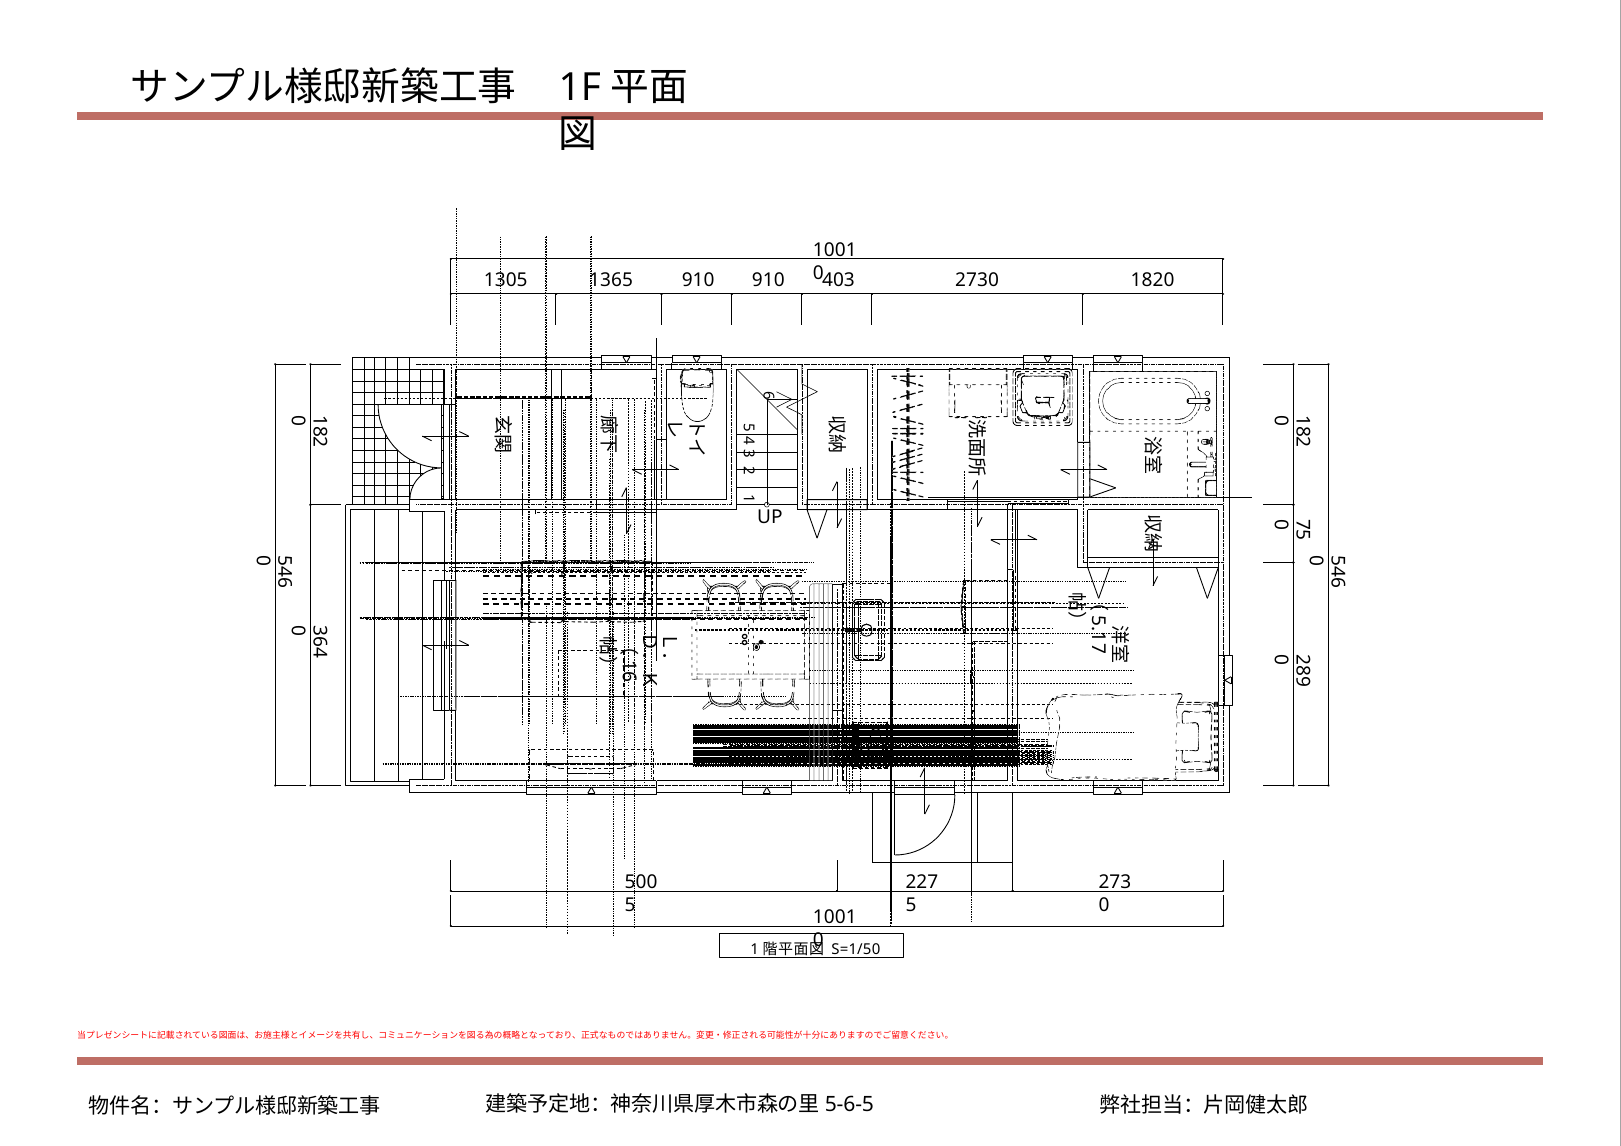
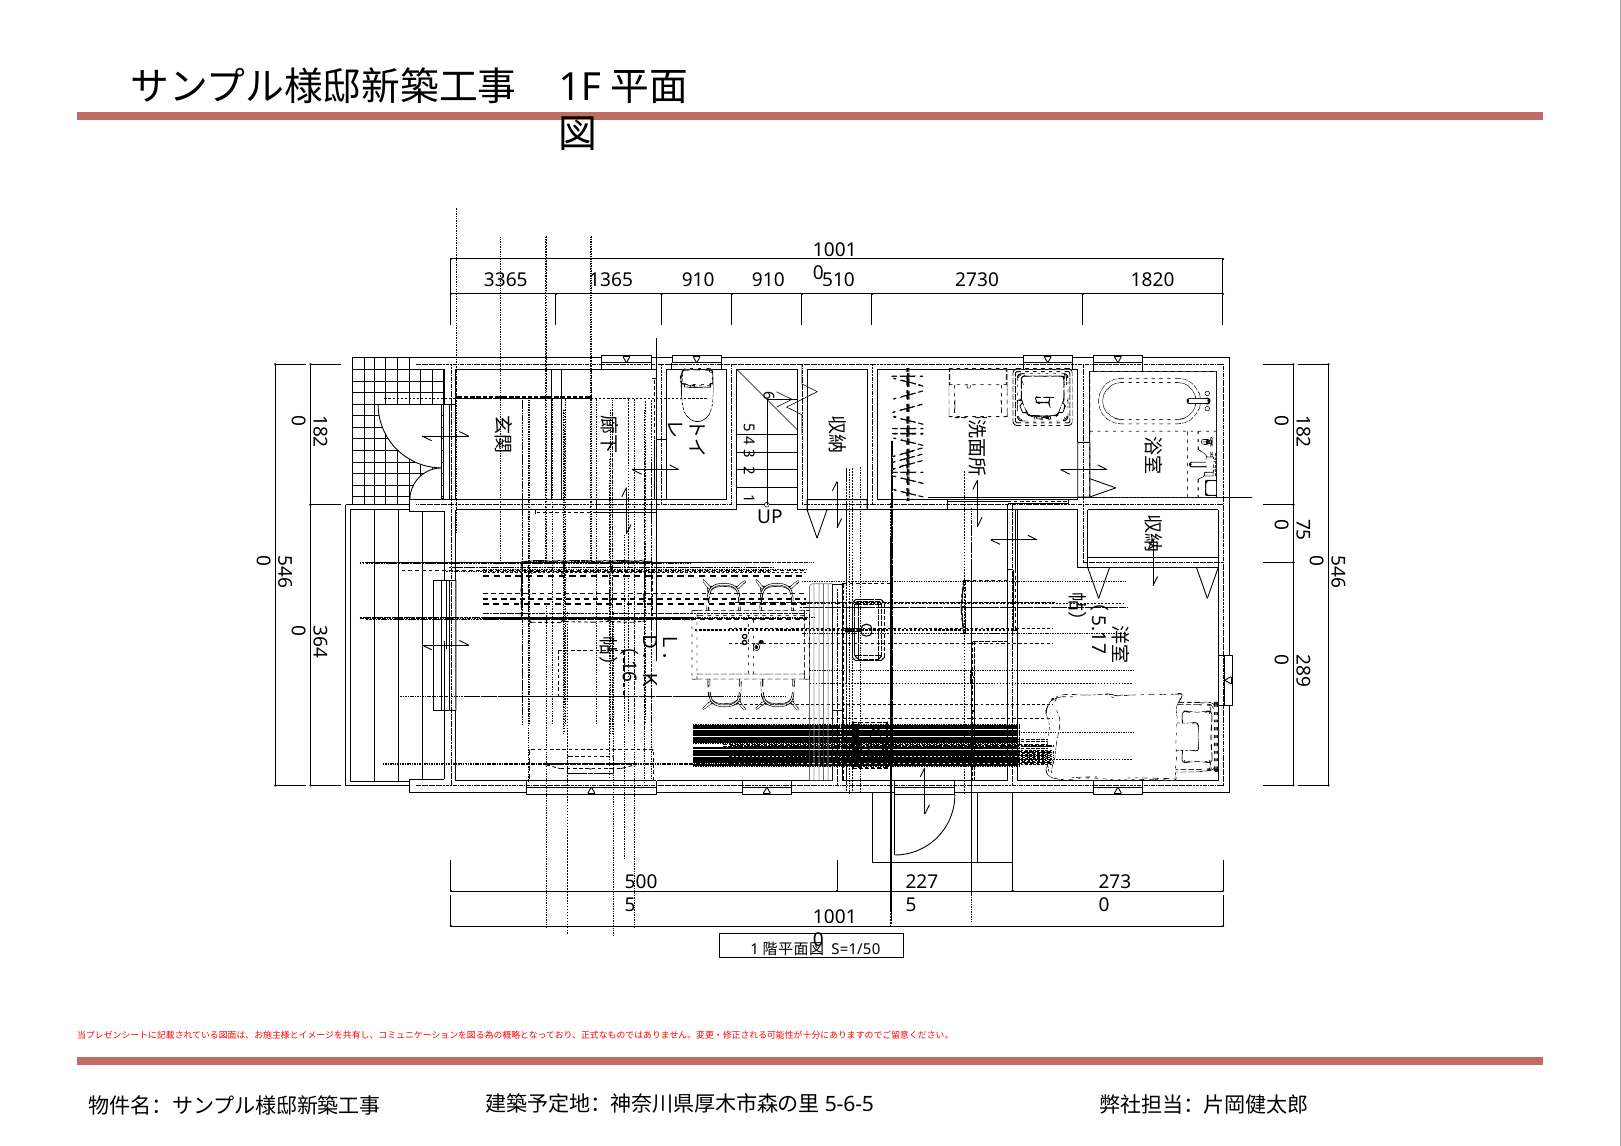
1305: 1305 -> 3365 (506, 280)
403: 403 -> 510 (839, 280)
